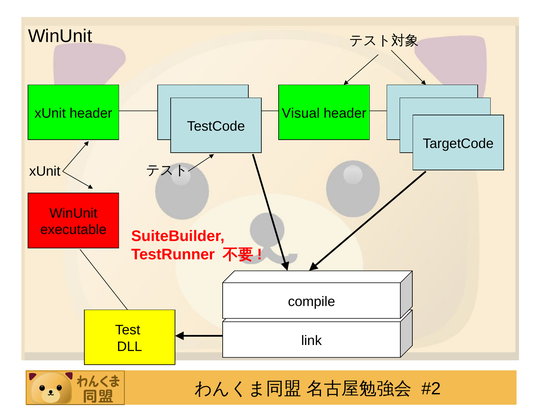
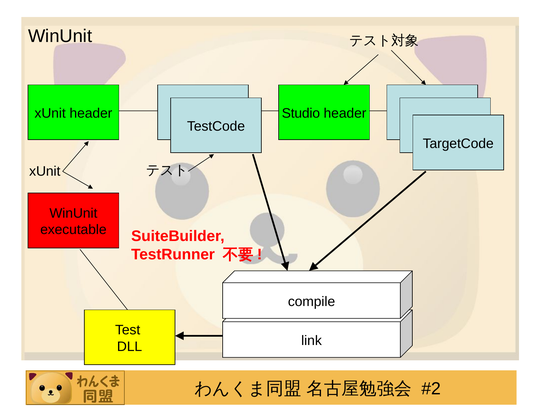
Visual: Visual -> Studio (301, 113)
